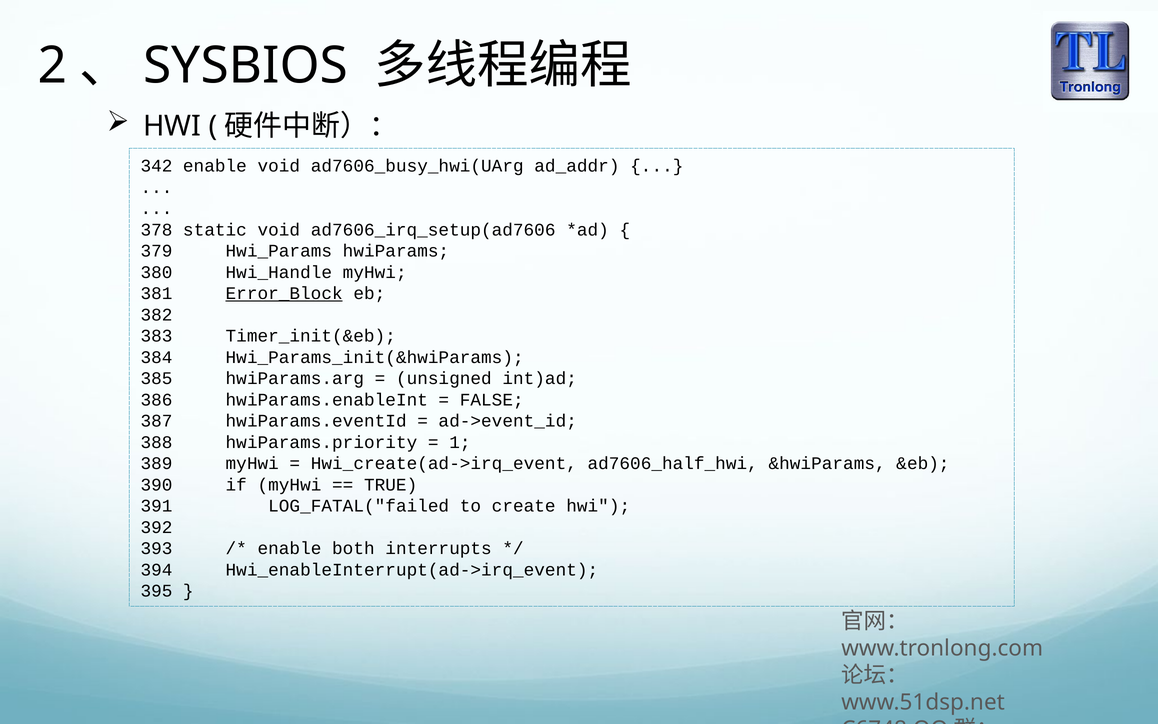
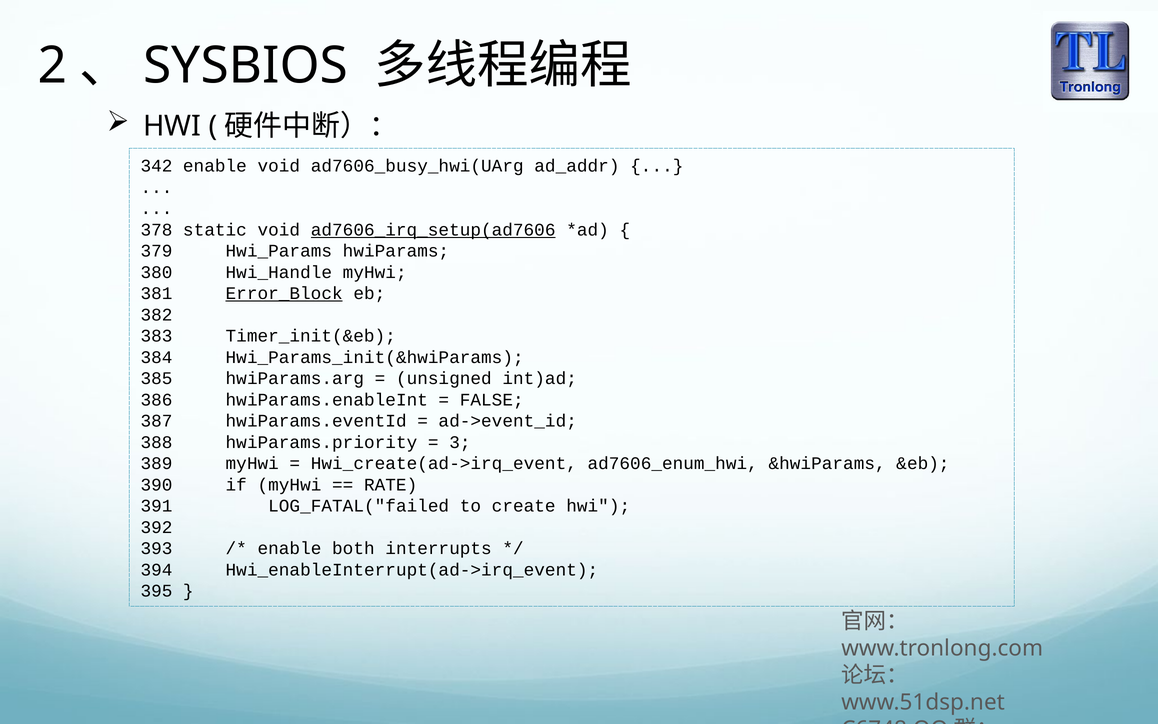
ad7606_irq_setup(ad7606 underline: none -> present (433, 230)
1: 1 -> 3 (460, 442)
ad7606_half_hwi: ad7606_half_hwi -> ad7606_enum_hwi (673, 463)
TRUE: TRUE -> RATE (391, 485)
